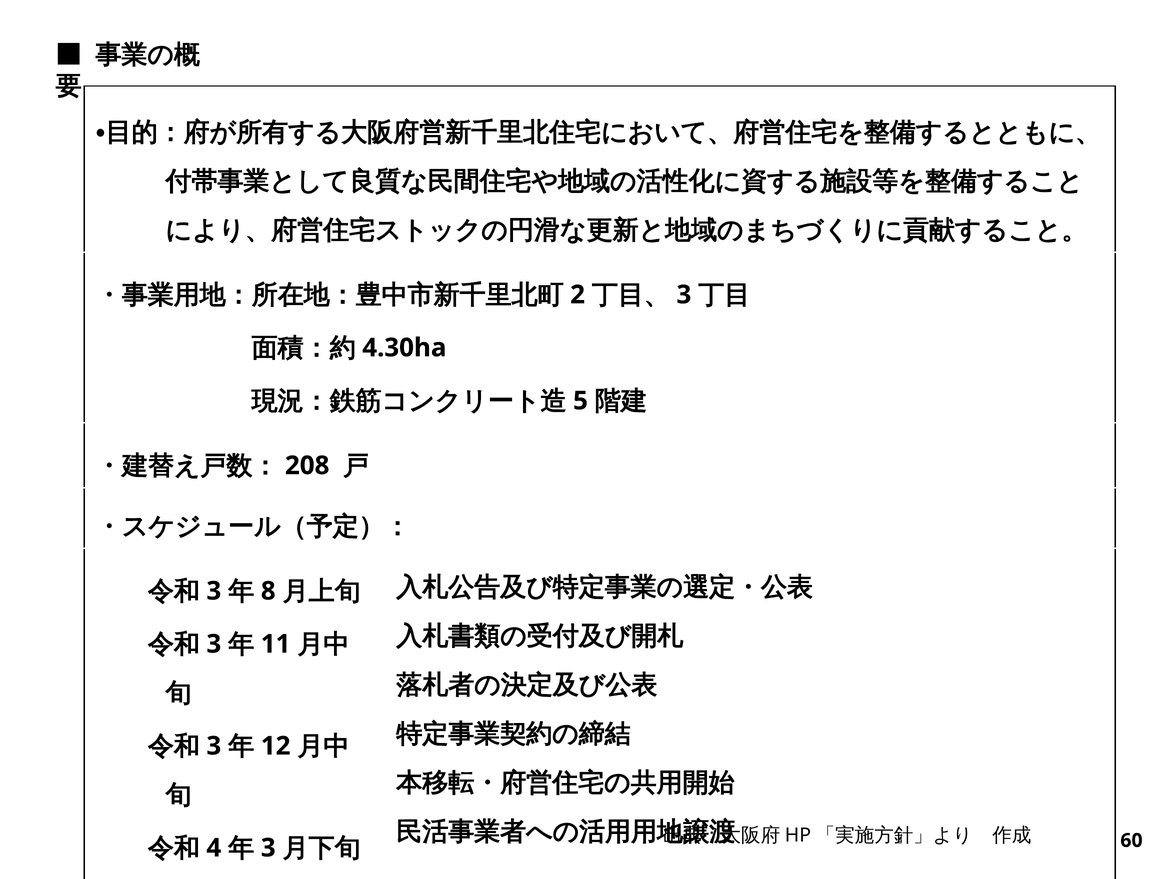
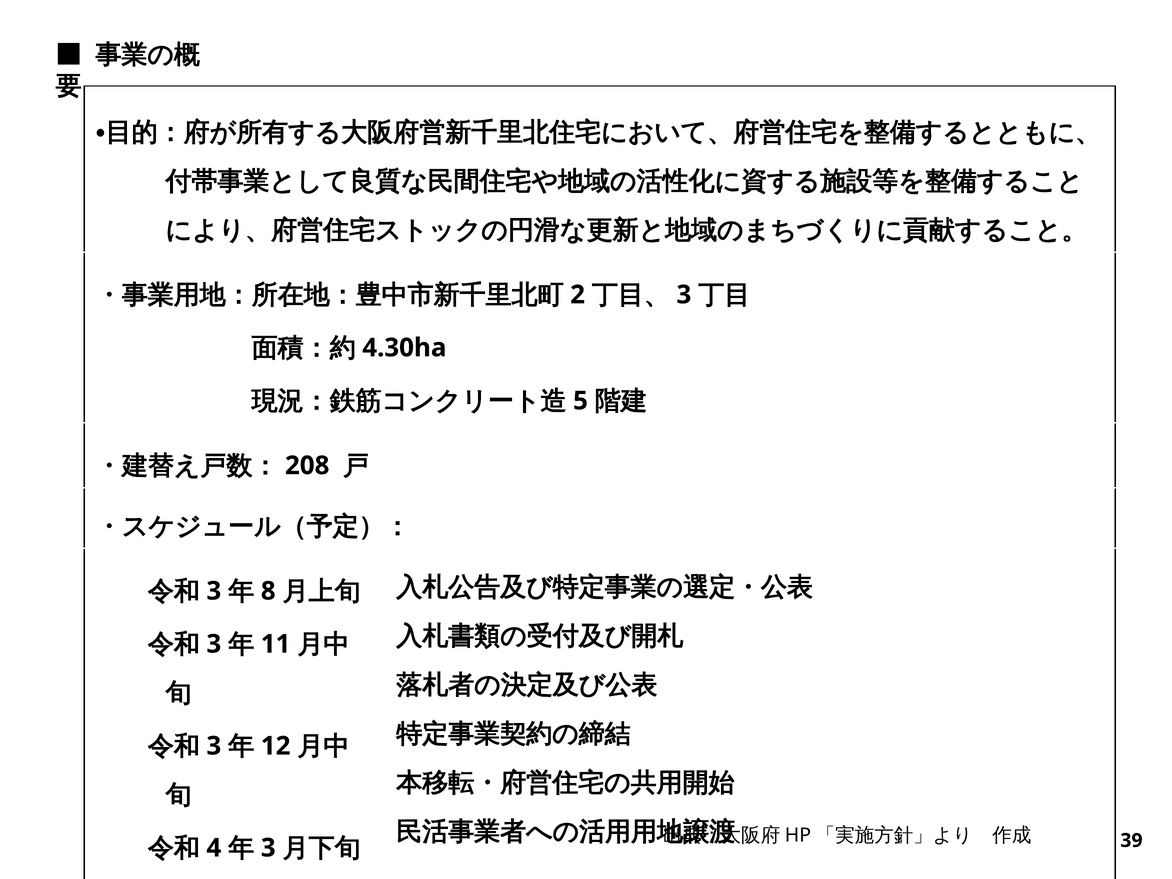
60: 60 -> 39 (1131, 841)
